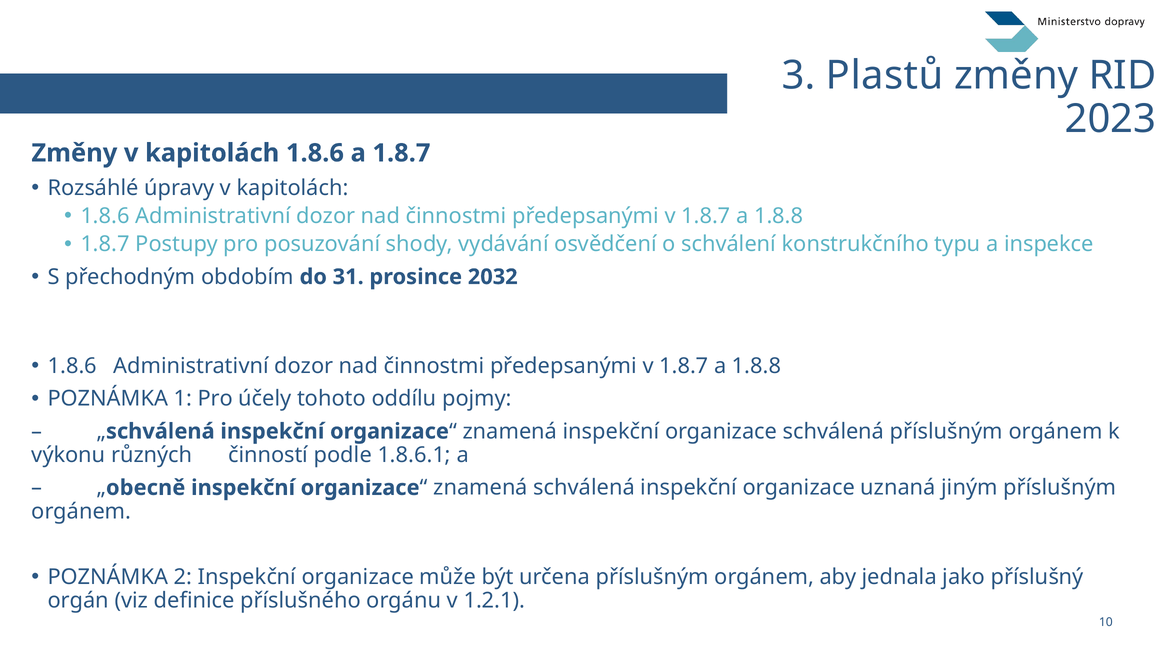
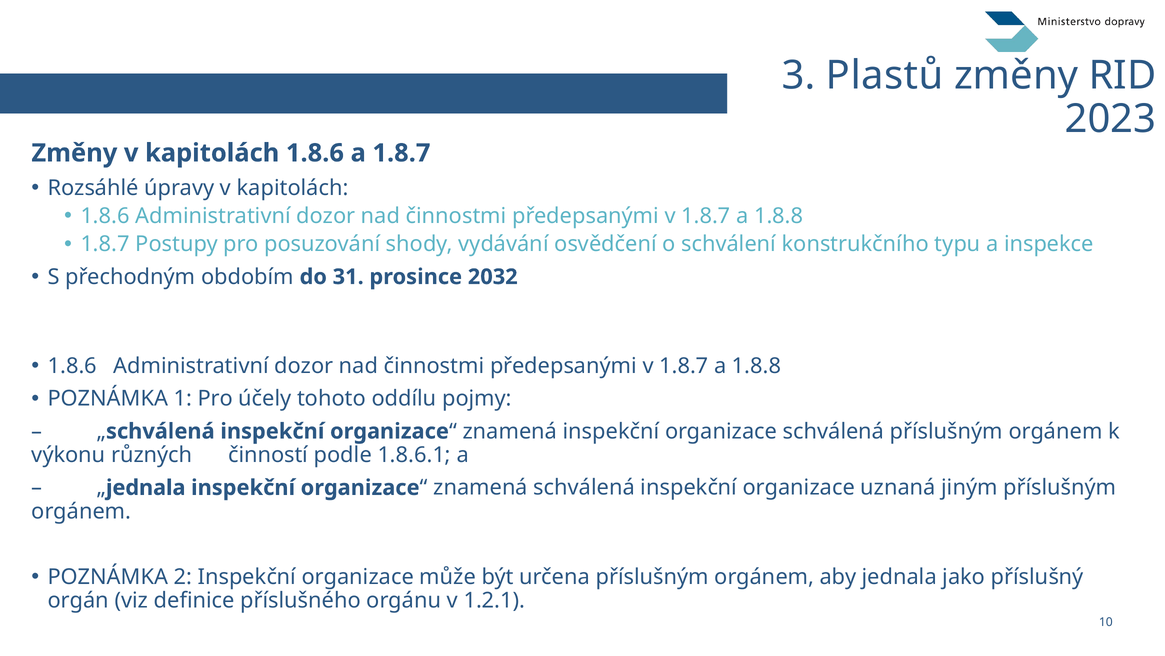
obecně: obecně -> jednala (146, 487)
